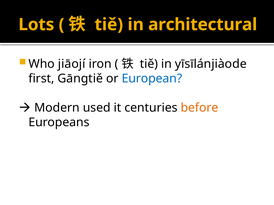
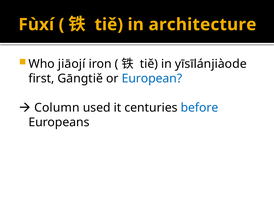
Lots: Lots -> Fùxí (36, 25)
architectural: architectural -> architecture (202, 25)
Modern: Modern -> Column (57, 108)
before colour: orange -> blue (199, 108)
